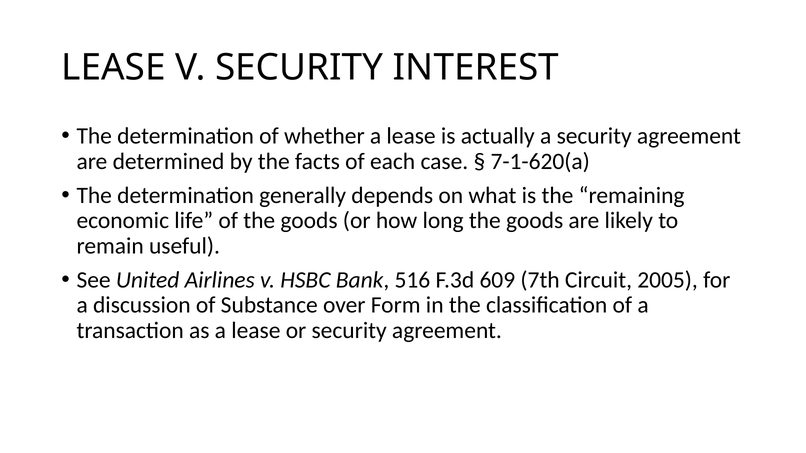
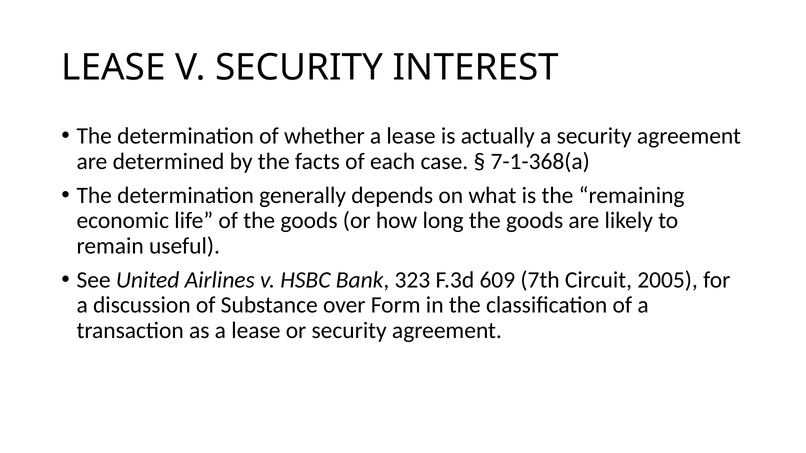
7-1-620(a: 7-1-620(a -> 7-1-368(a (540, 162)
516: 516 -> 323 (412, 280)
